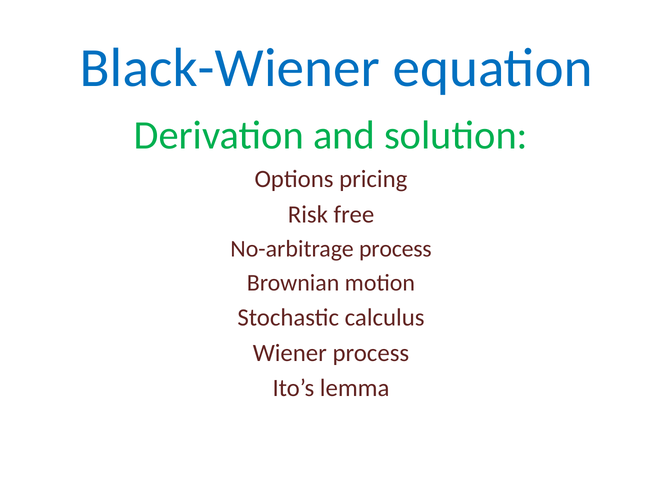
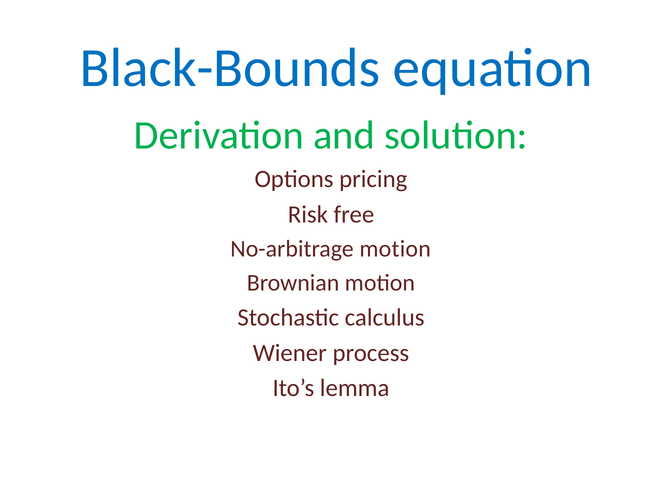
Black-Wiener: Black-Wiener -> Black-Bounds (230, 68)
No-arbitrage process: process -> motion (395, 249)
